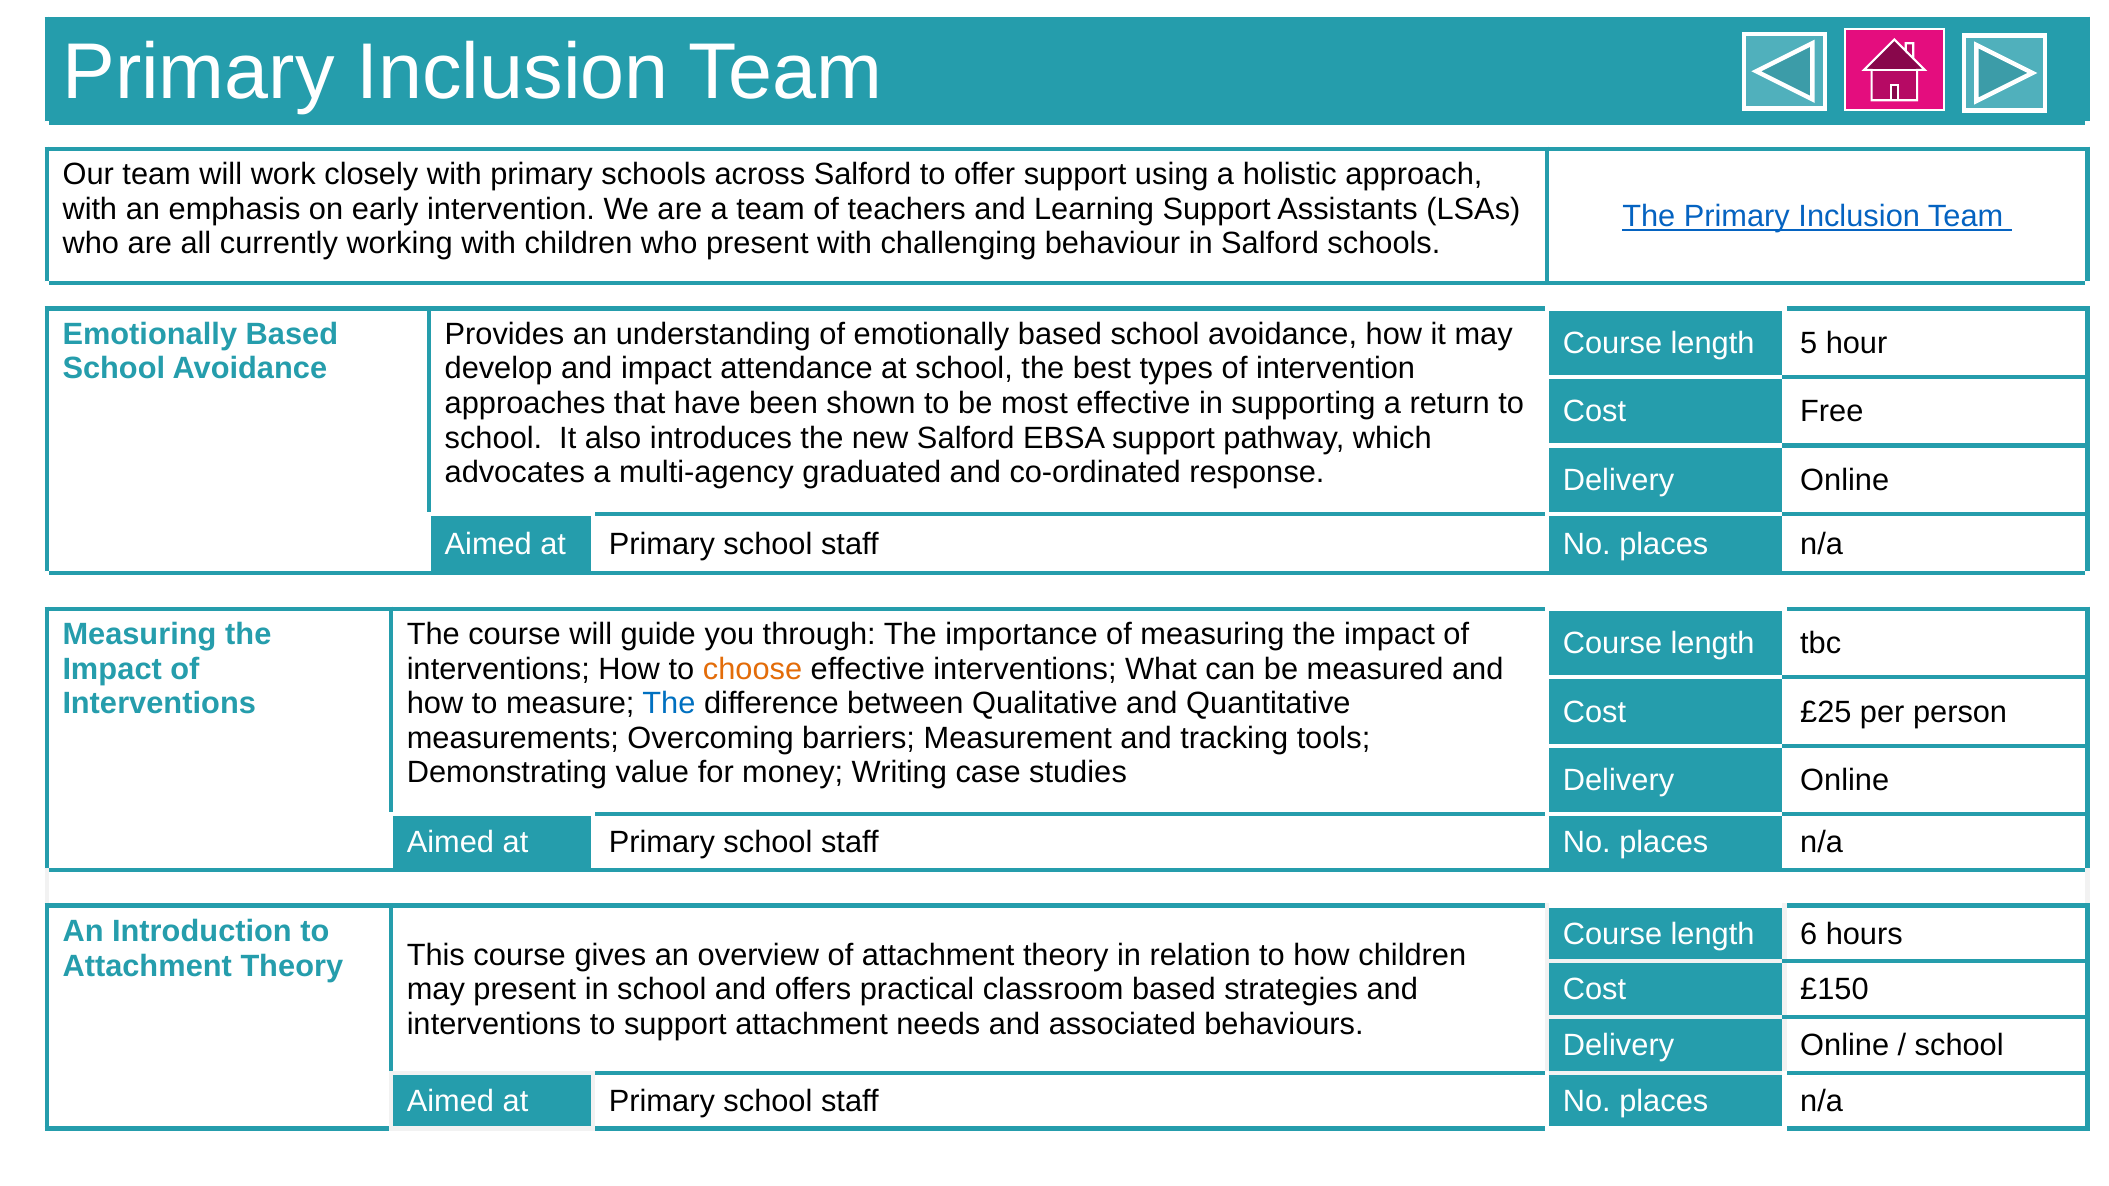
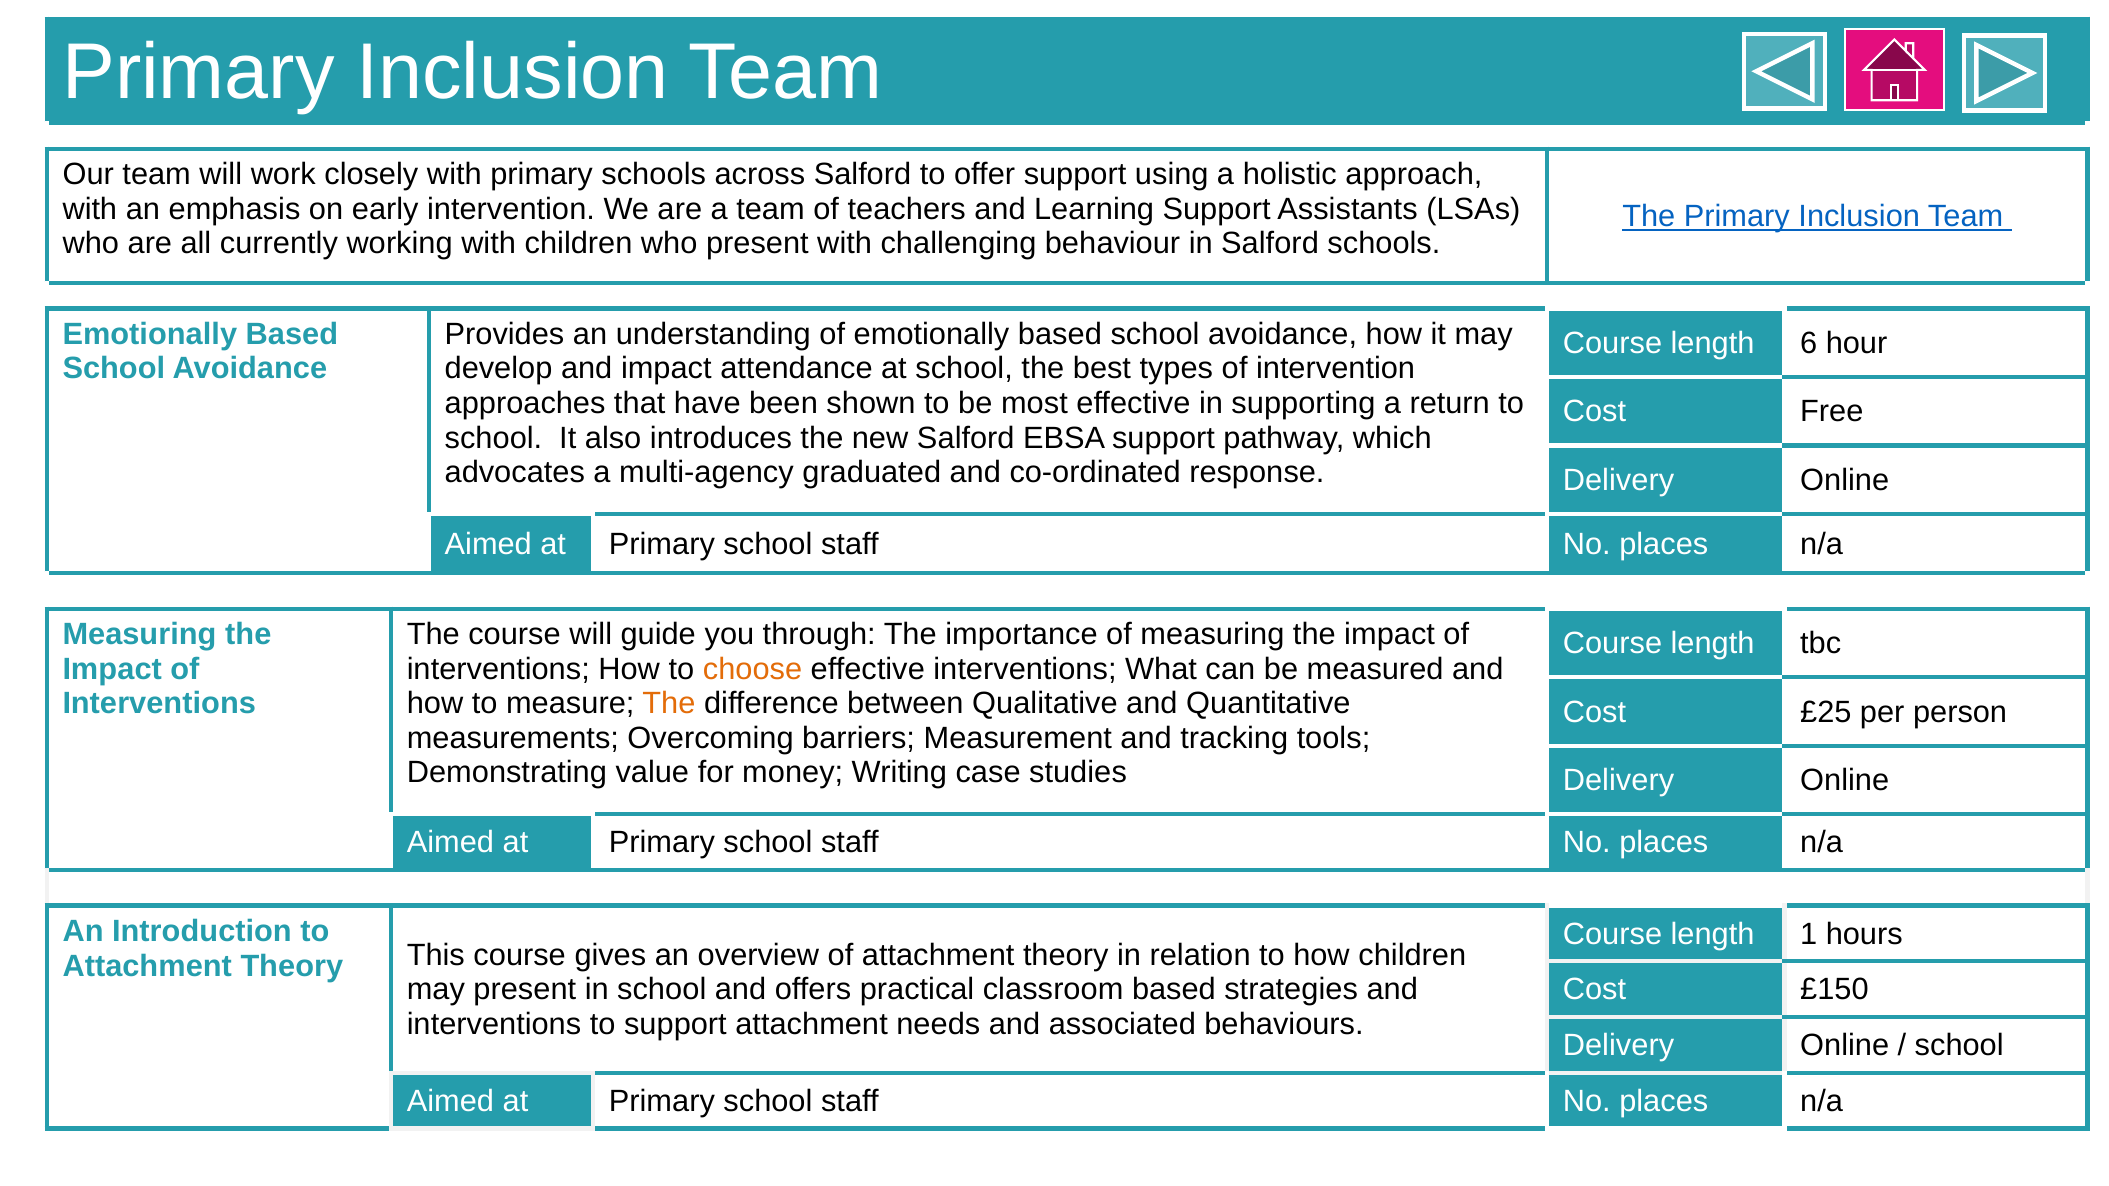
5: 5 -> 6 (1809, 343)
The colour: blue -> orange (669, 704)
6: 6 -> 1 (1809, 934)
